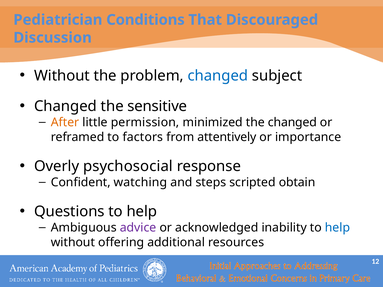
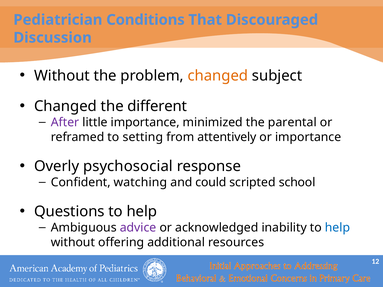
changed colour: blue -> orange (218, 76)
sensitive: sensitive -> different (157, 106)
After colour: orange -> purple (65, 122)
little permission: permission -> importance (145, 122)
the changed: changed -> parental (292, 122)
factors: factors -> setting (143, 137)
steps: steps -> could (211, 182)
obtain: obtain -> school (297, 182)
